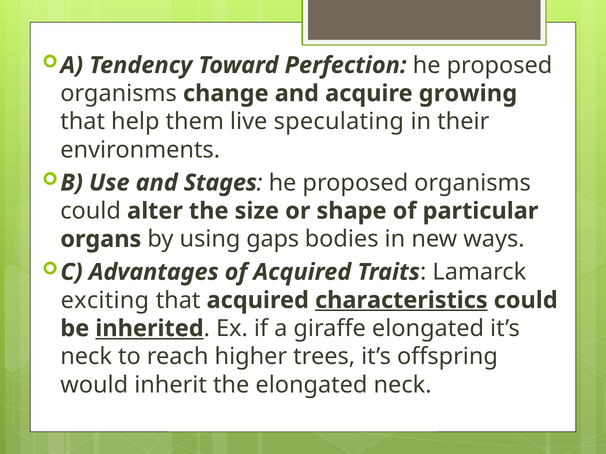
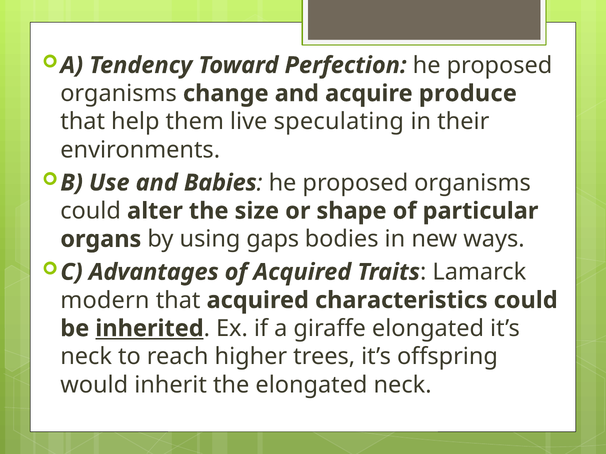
growing: growing -> produce (468, 94)
Stages: Stages -> Babies (220, 183)
exciting: exciting -> modern (105, 301)
characteristics underline: present -> none (401, 301)
